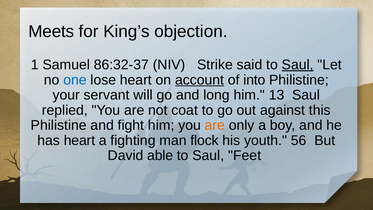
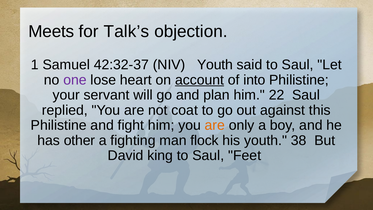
King’s: King’s -> Talk’s (126, 31)
86:32-37: 86:32-37 -> 42:32-37 (121, 65)
NIV Strike: Strike -> Youth (215, 65)
Saul underline: present -> none (298, 65)
one colour: blue -> purple (75, 80)
long: long -> plan (216, 95)
13: 13 -> 22 (277, 95)
has heart: heart -> other (79, 140)
56: 56 -> 38 (299, 140)
able: able -> king (160, 155)
